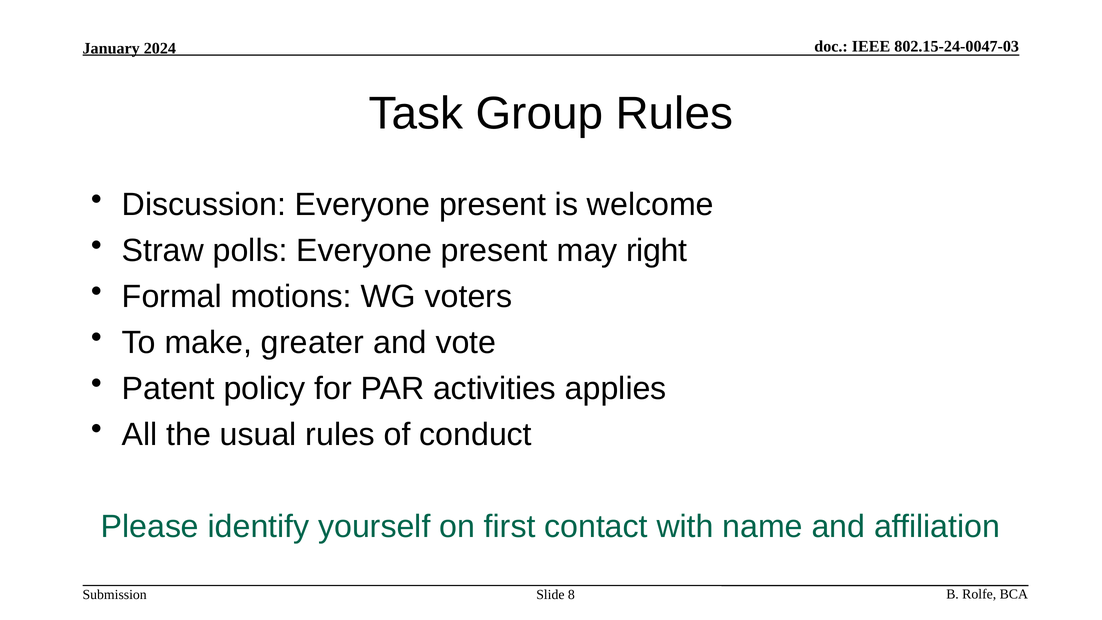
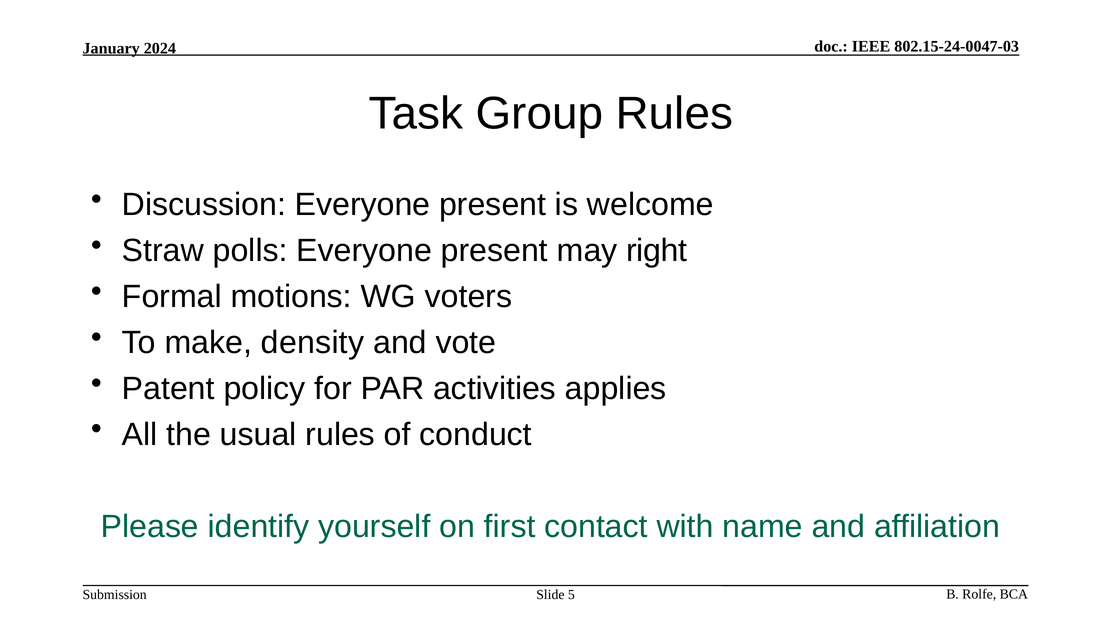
greater: greater -> density (313, 343)
8: 8 -> 5 (571, 595)
